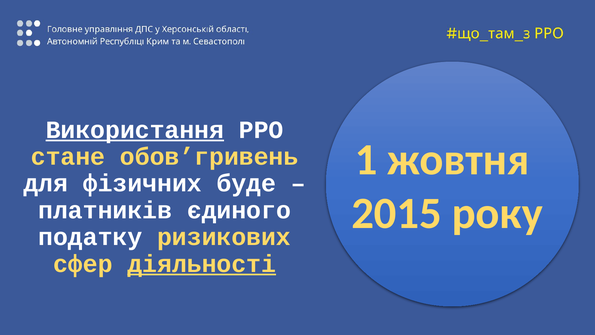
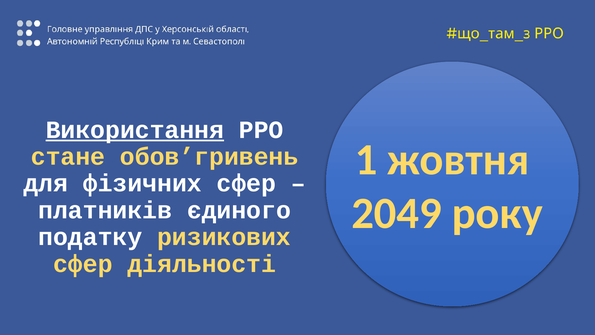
фізичних буде: буде -> сфер (246, 183)
2015: 2015 -> 2049 (396, 213)
діяльності underline: present -> none (202, 264)
